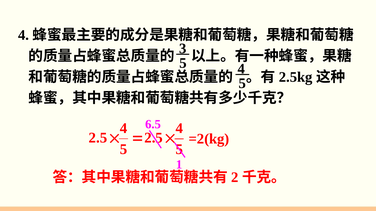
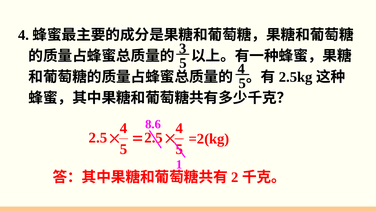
6.5: 6.5 -> 8.6 (153, 125)
